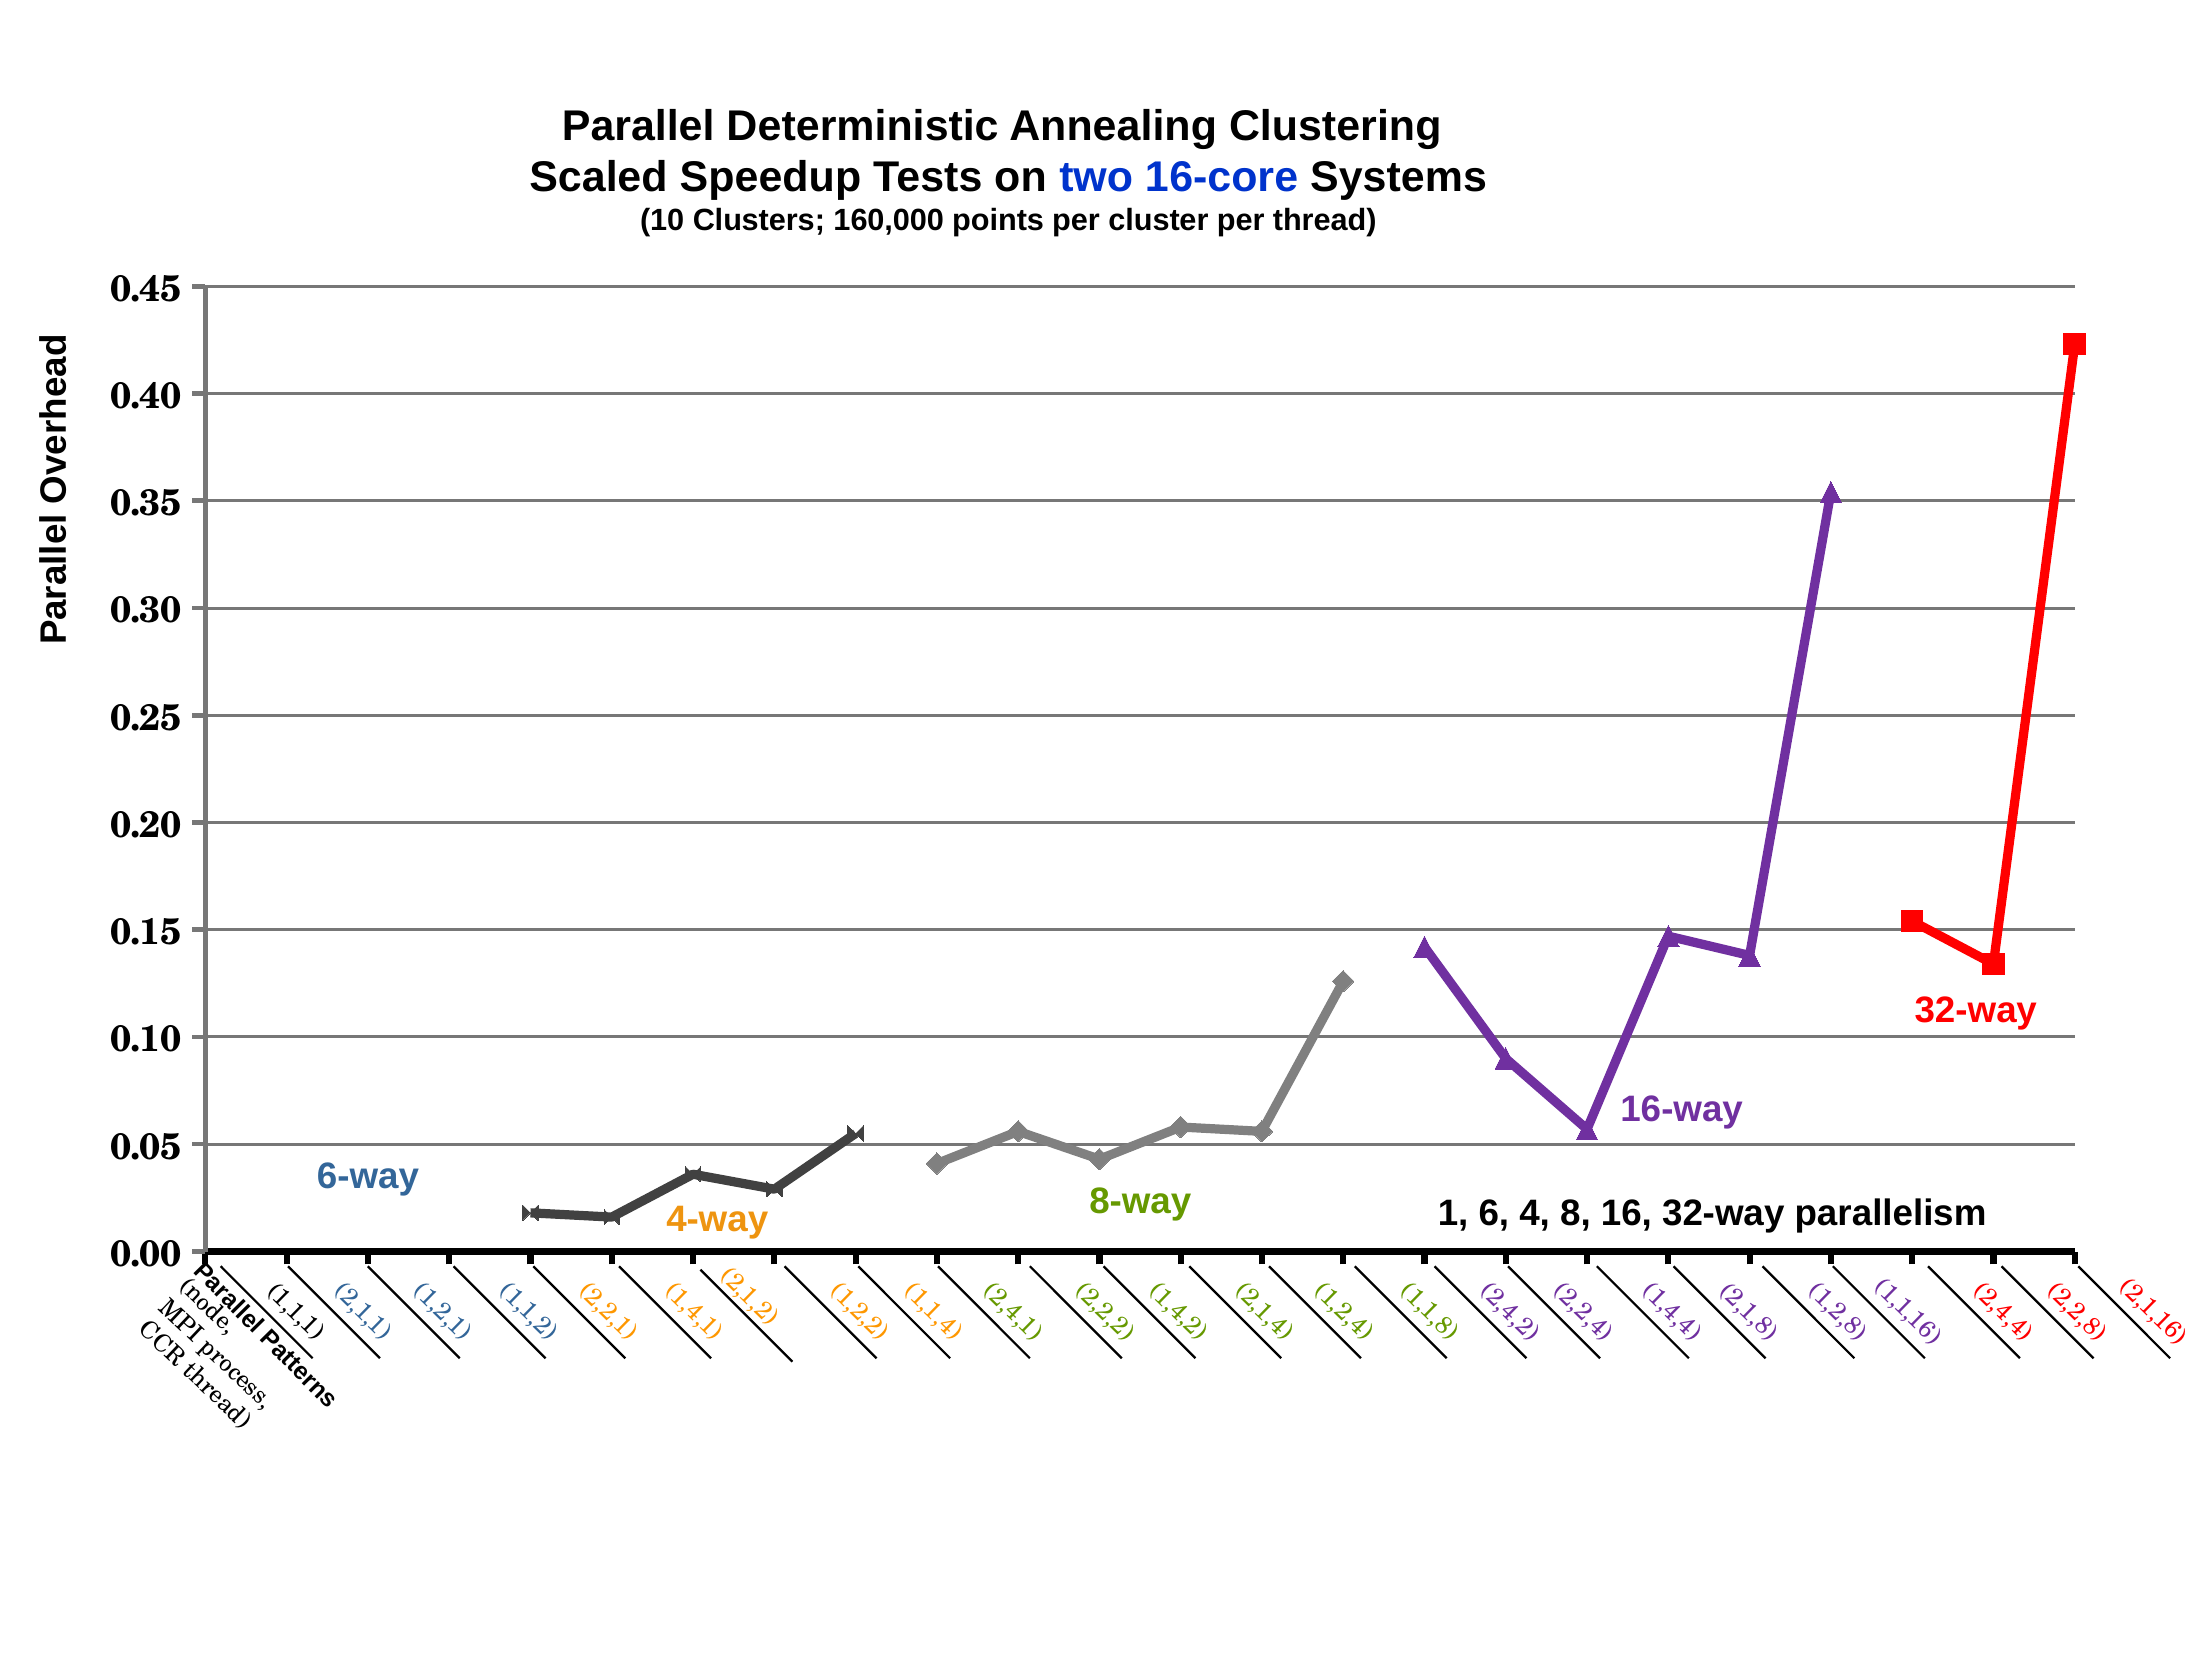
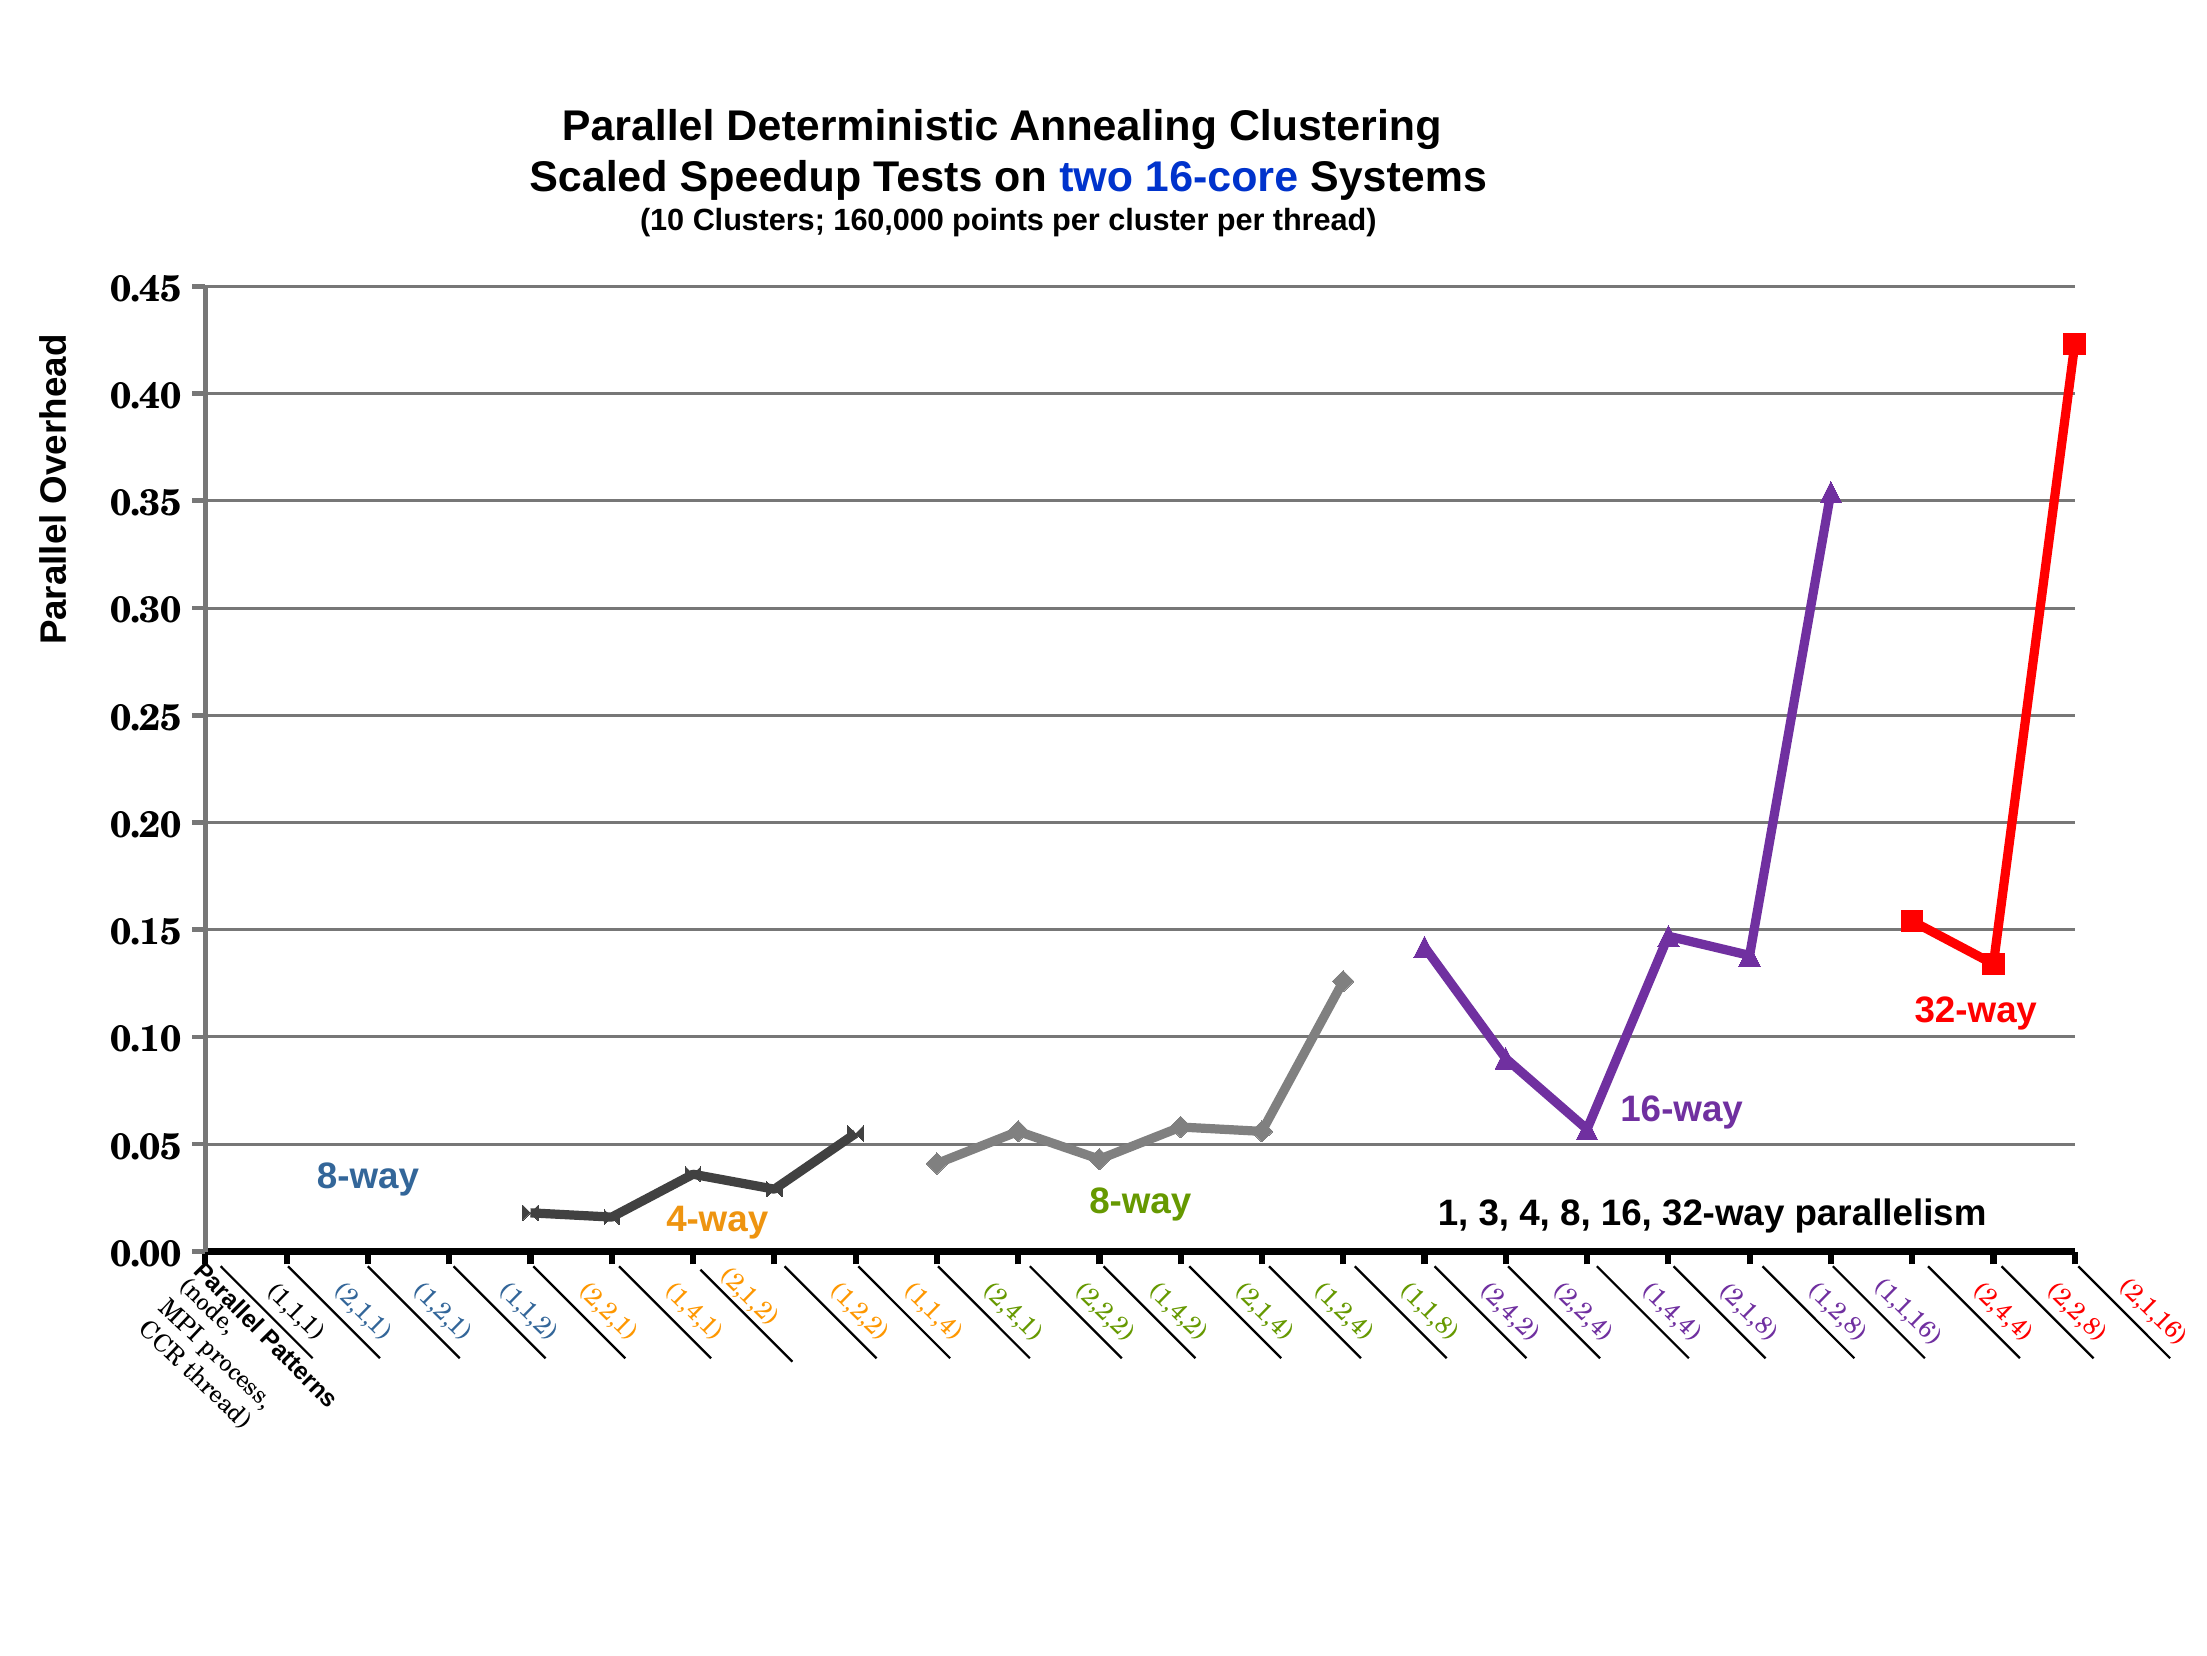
6-way: 6-way -> 8-way (368, 1176)
1 6: 6 -> 3 (1494, 1212)
